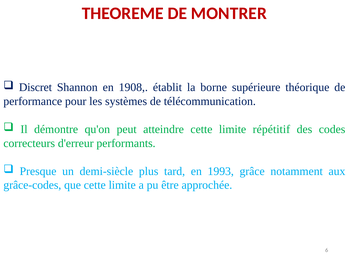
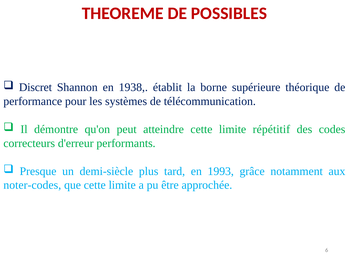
MONTRER: MONTRER -> POSSIBLES (229, 13)
1908: 1908 -> 1938 (133, 87)
grâce-codes: grâce-codes -> noter-codes (32, 185)
